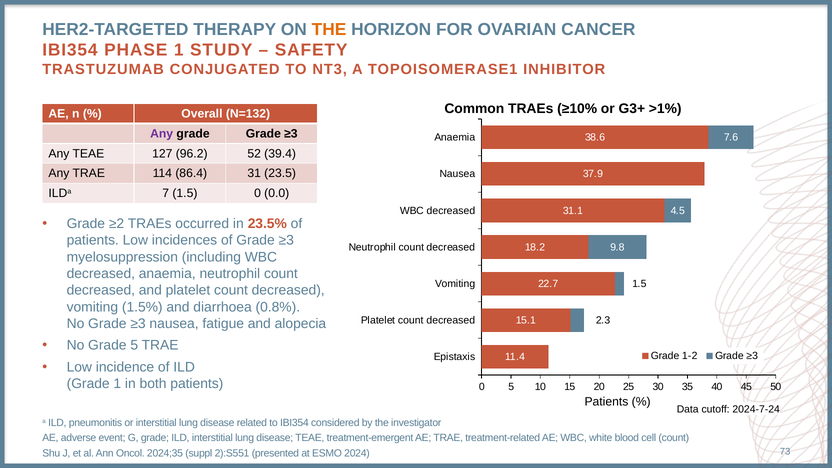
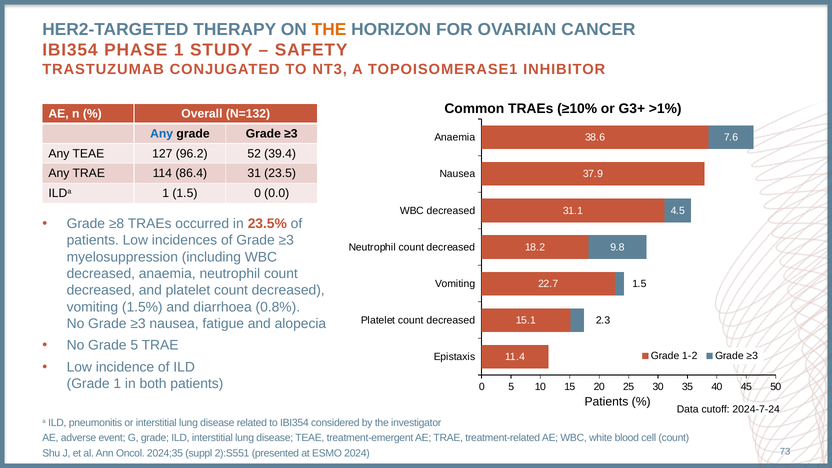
Any colour: purple -> blue (162, 134)
ILDa 7: 7 -> 1 (166, 193)
≥2: ≥2 -> ≥8 (117, 224)
